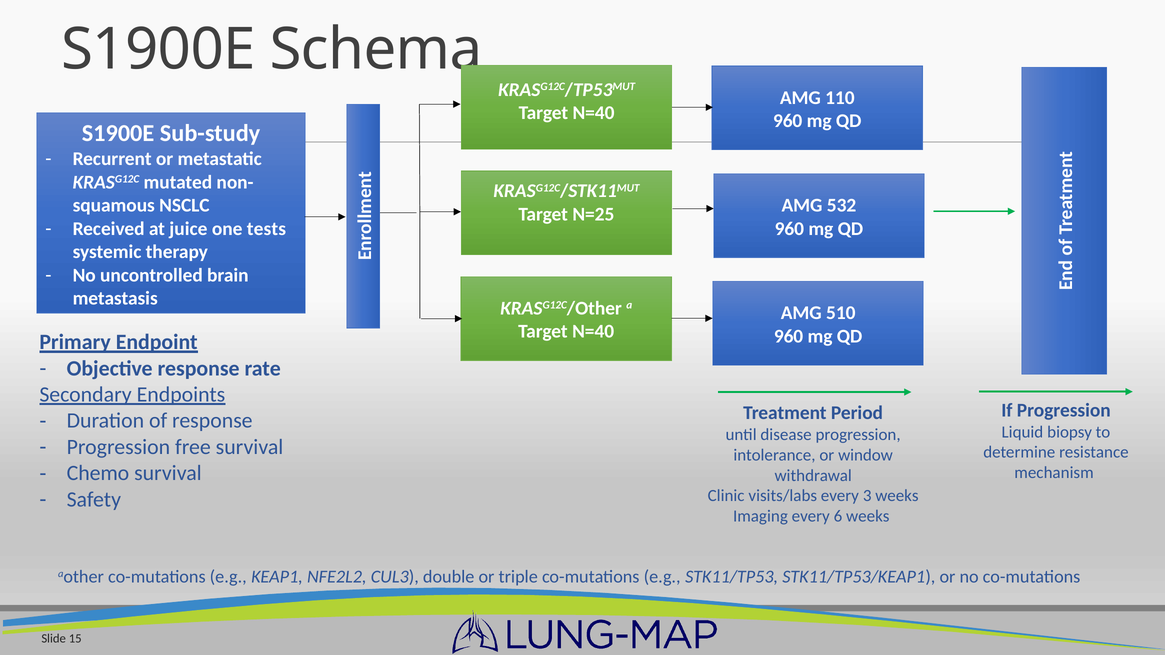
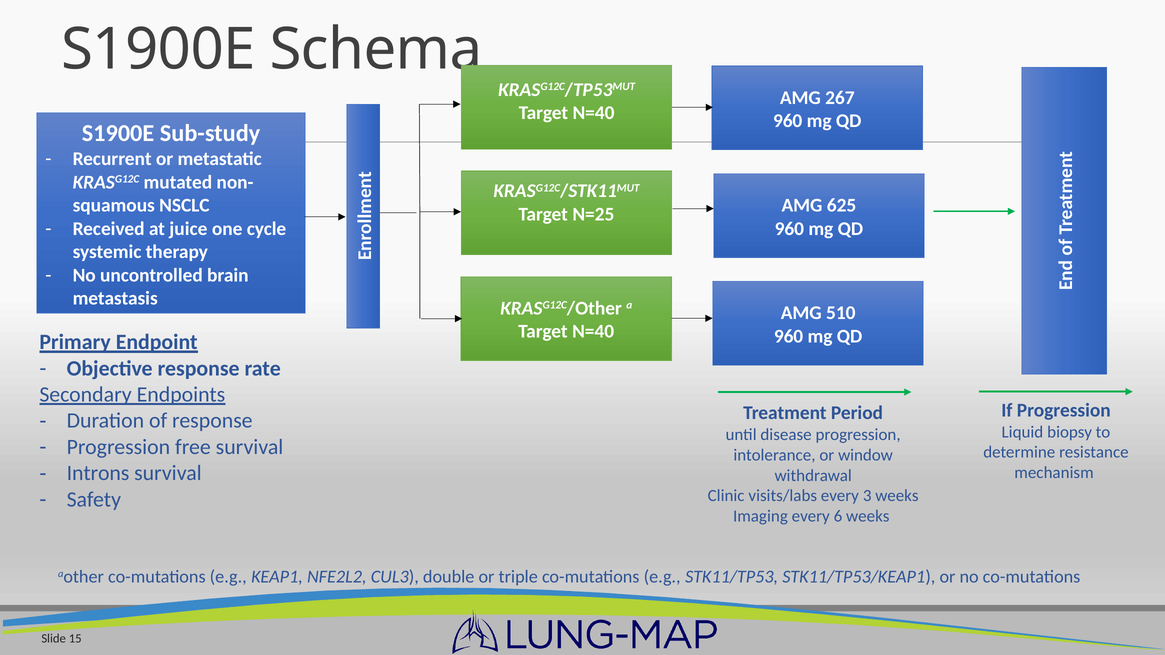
110: 110 -> 267 (840, 98)
532: 532 -> 625 (842, 205)
tests: tests -> cycle (267, 229)
Chemo: Chemo -> Introns (98, 473)
